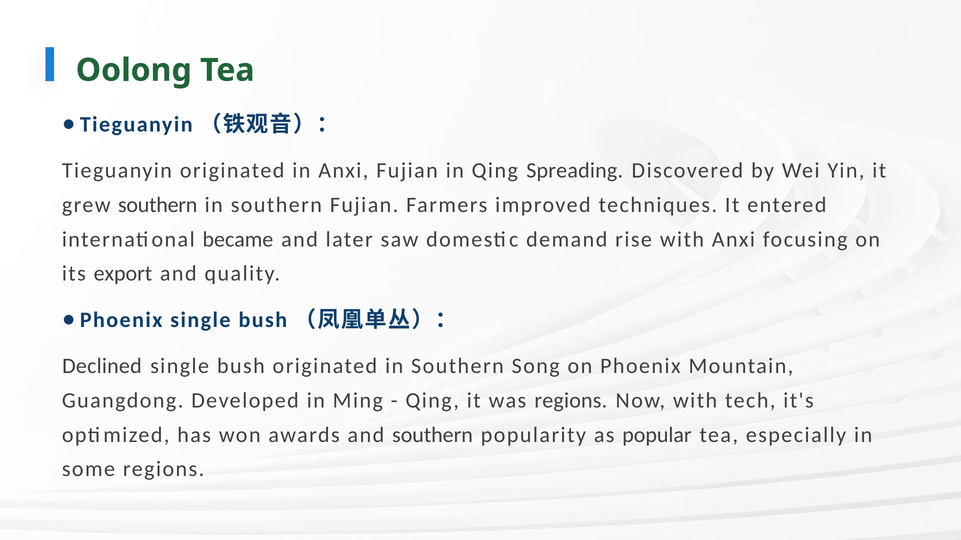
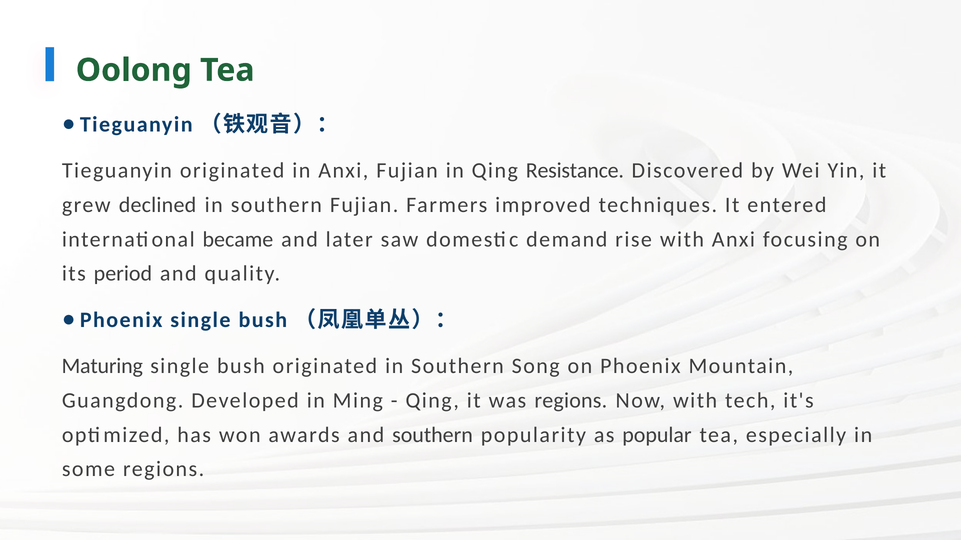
Spreading: Spreading -> Resistance (575, 171)
grew southern: southern -> declined (157, 205)
export: export -> period (123, 274)
Declined: Declined -> Maturing (102, 367)
